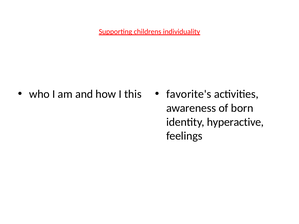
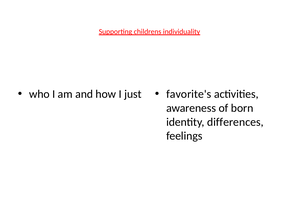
this: this -> just (133, 94)
hyperactive: hyperactive -> differences (235, 122)
